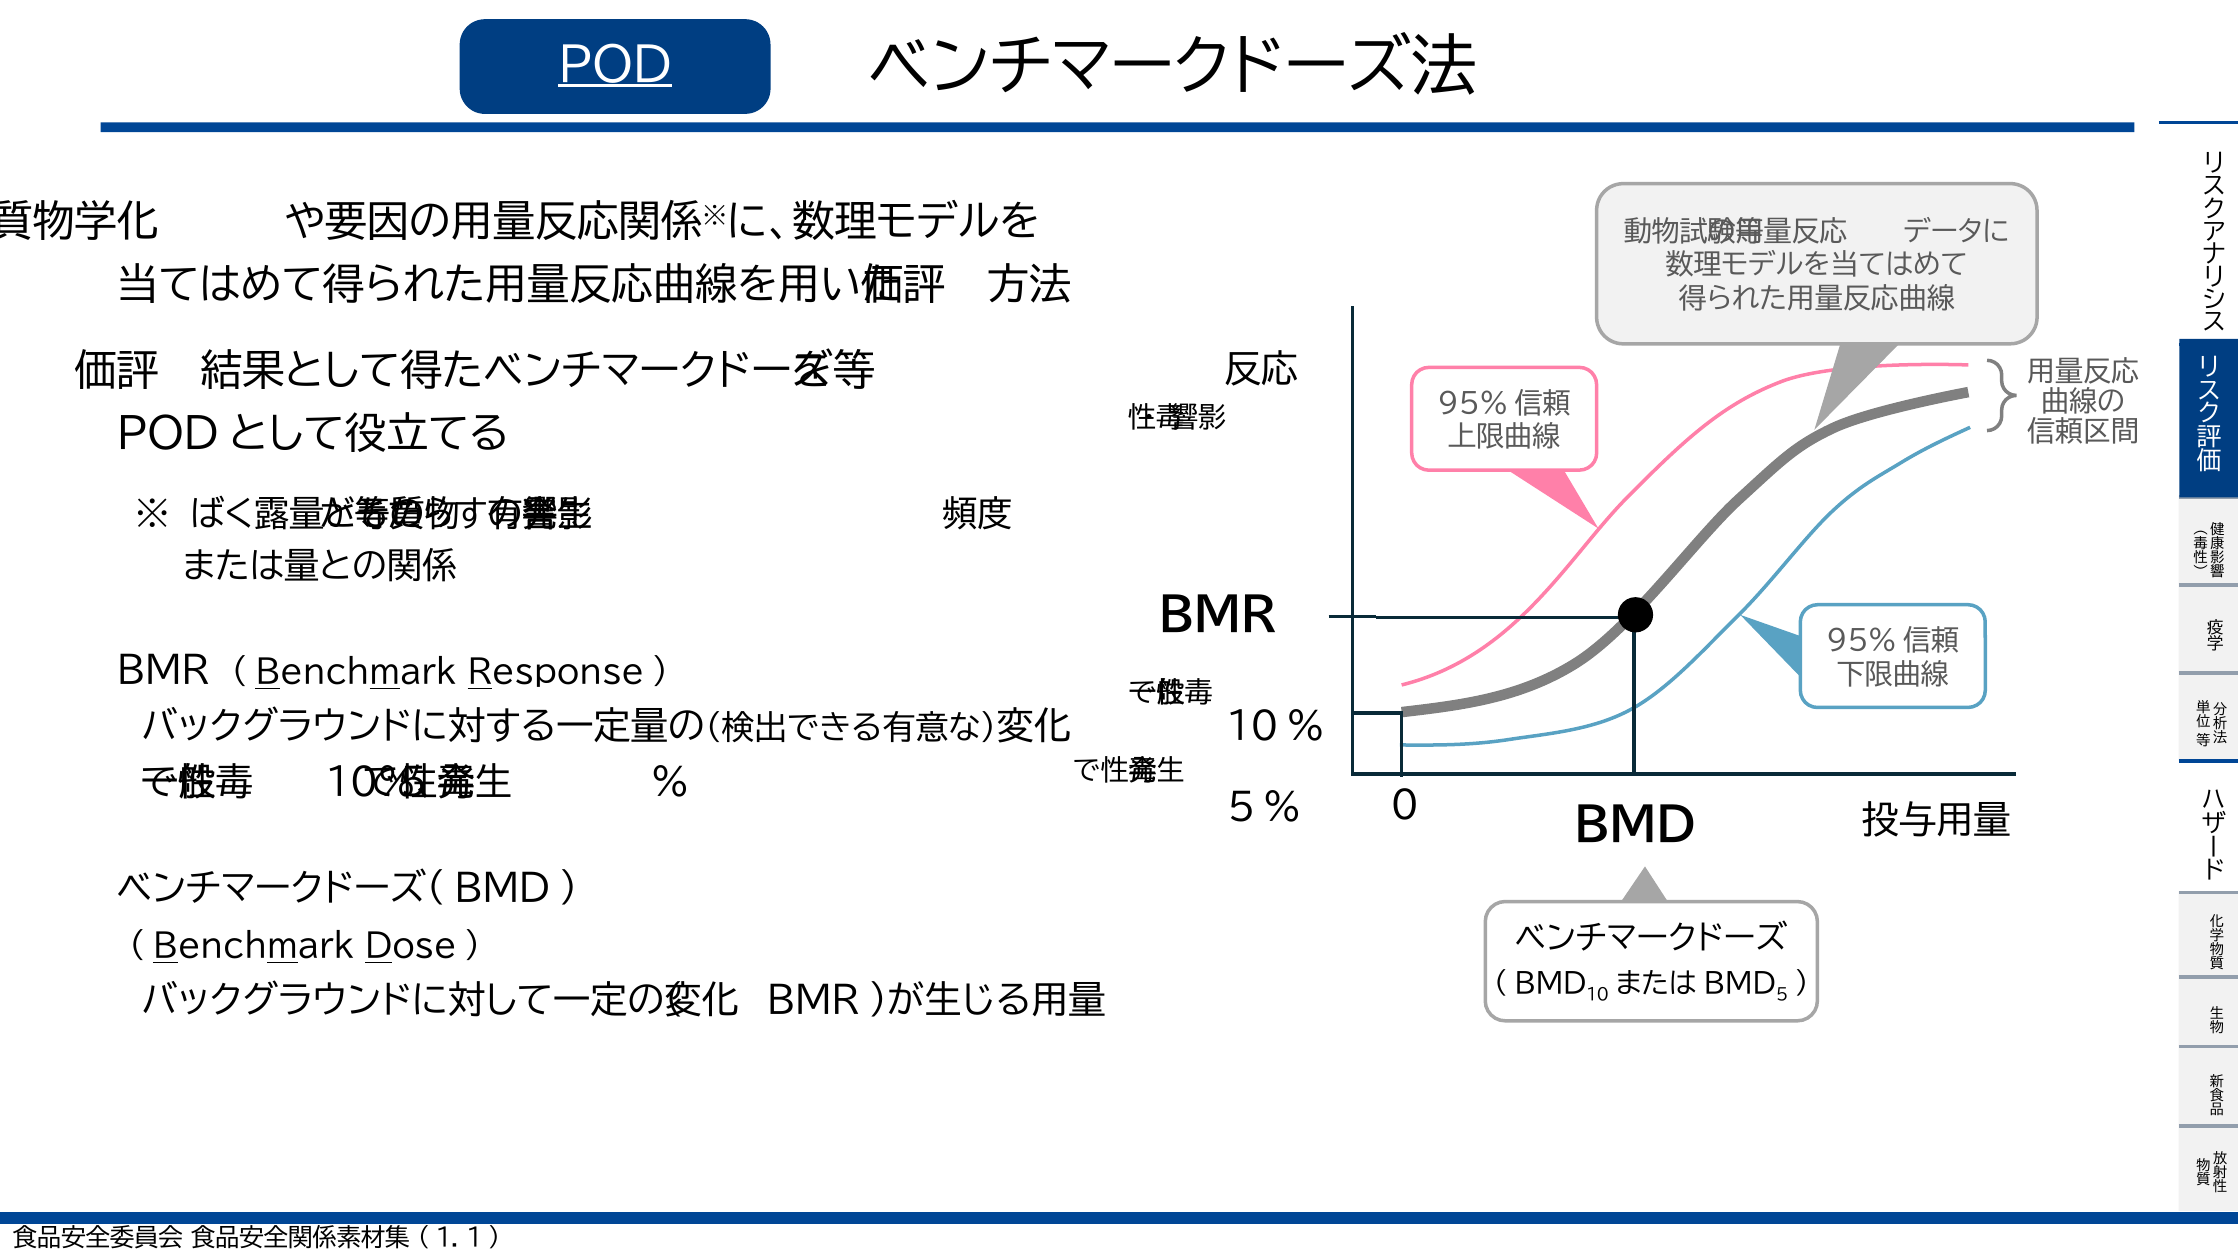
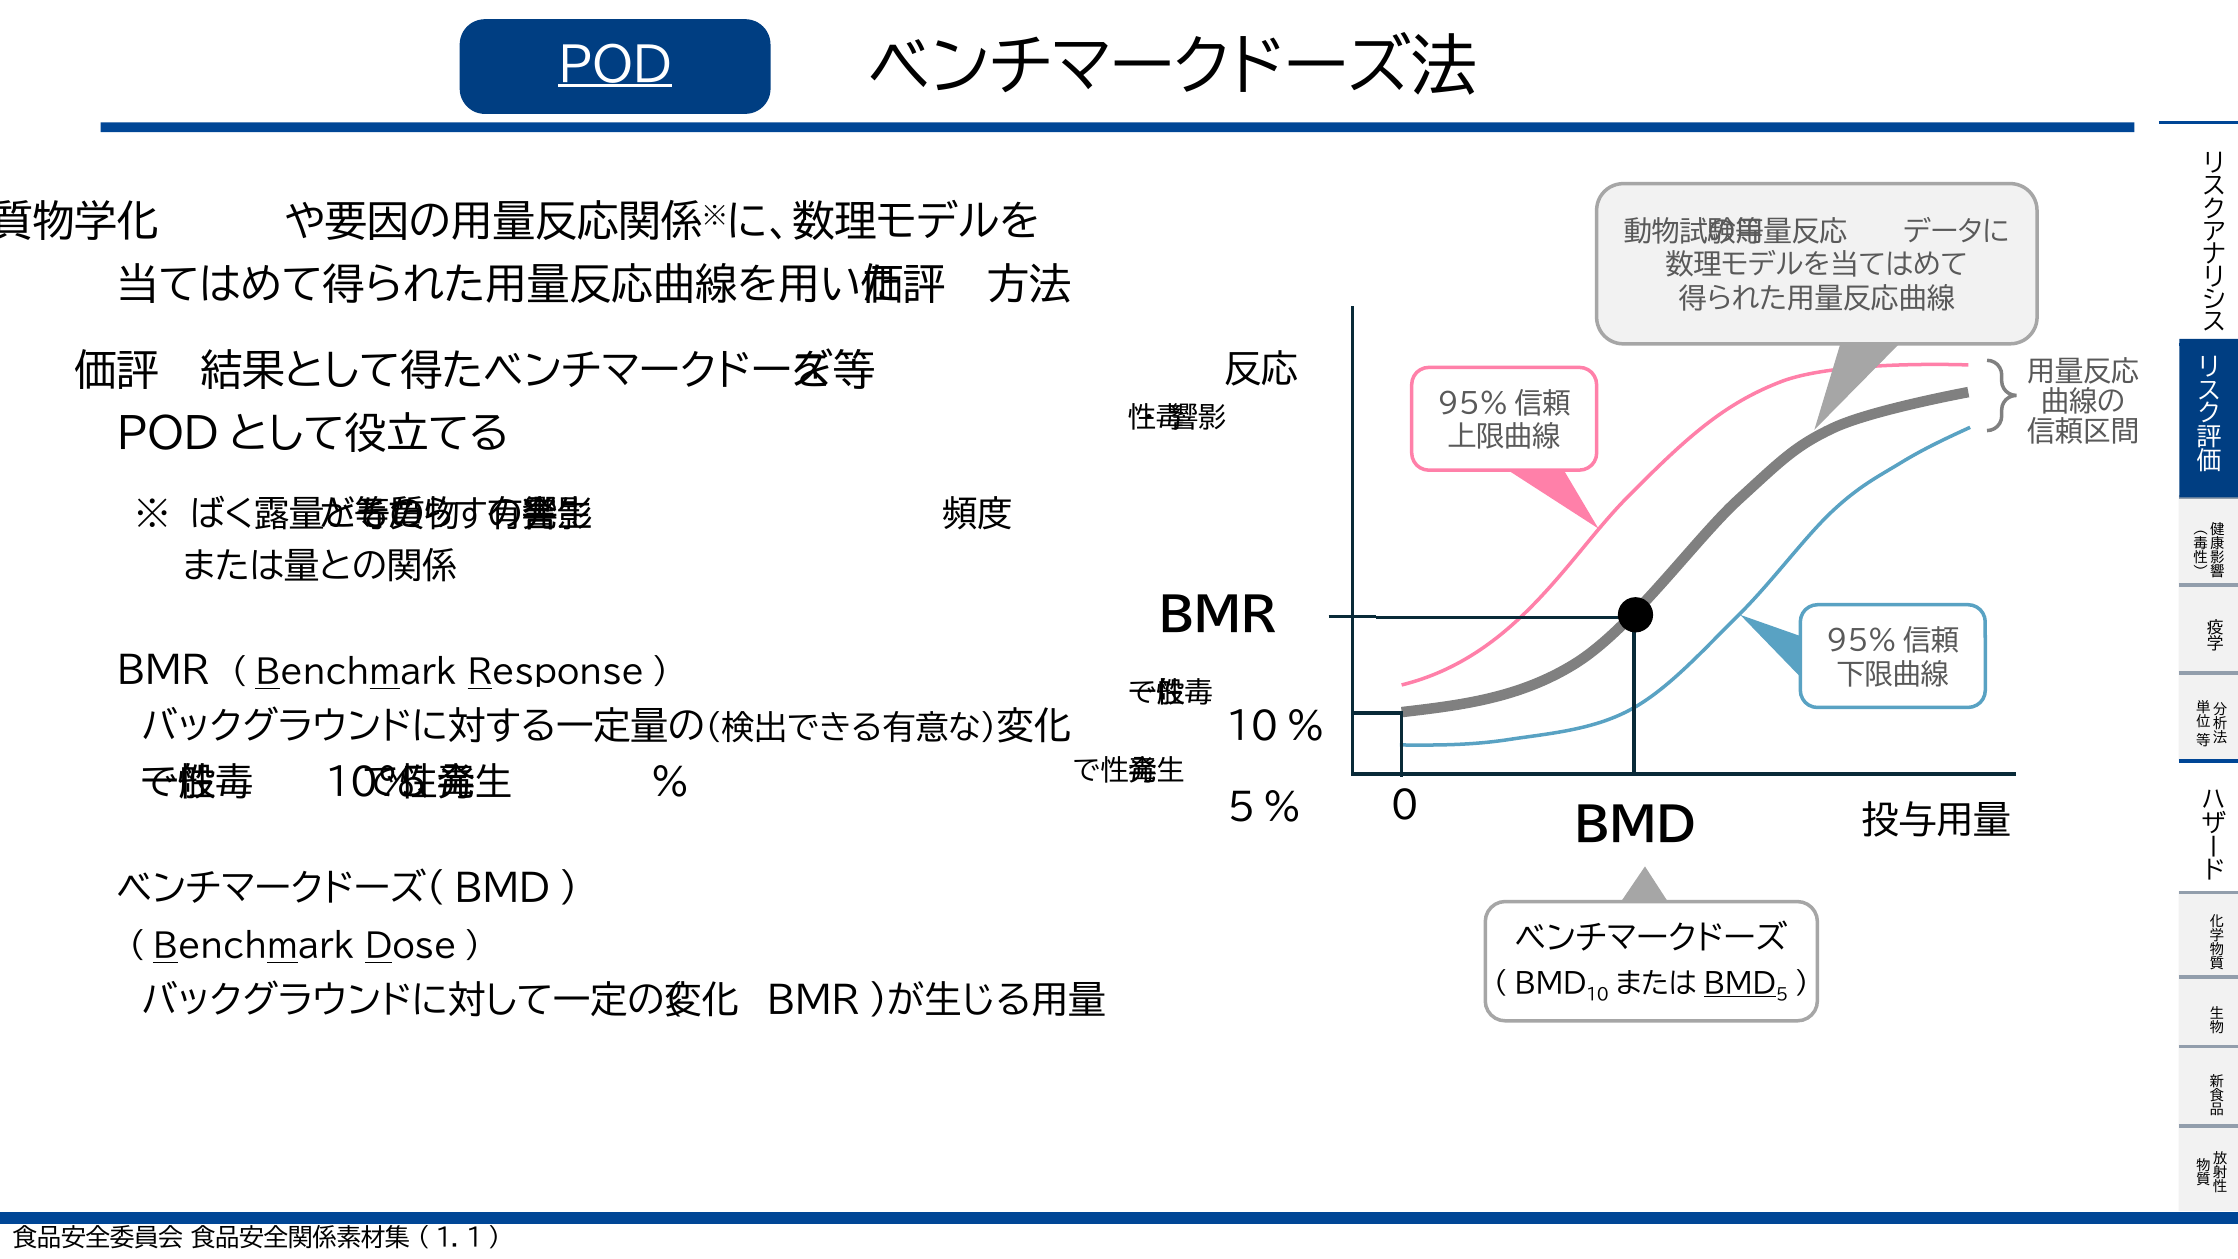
BMD underline: none -> present (1740, 985)
